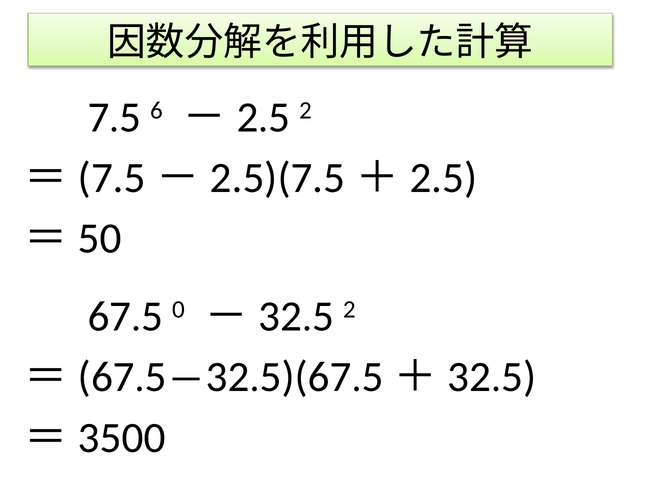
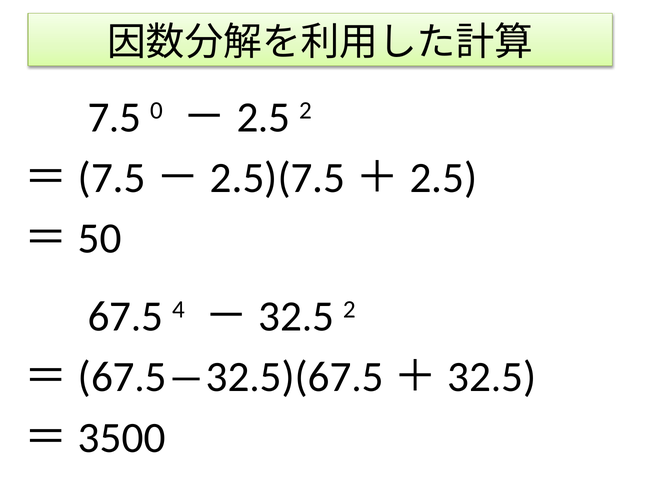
6: 6 -> 0 (156, 110)
0: 0 -> 4 (178, 309)
